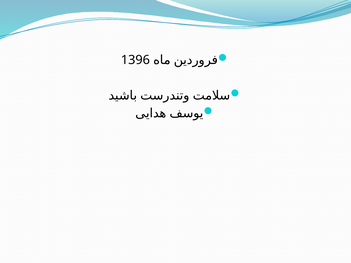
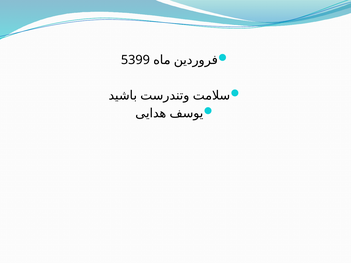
1396: 1396 -> 5399 (135, 60)
